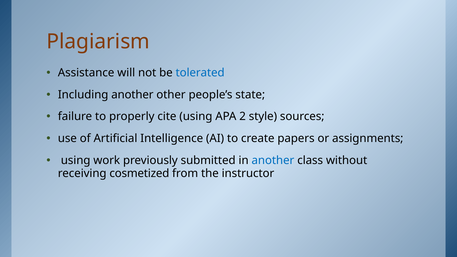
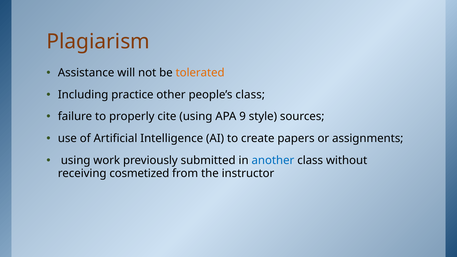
tolerated colour: blue -> orange (200, 73)
Including another: another -> practice (132, 95)
people’s state: state -> class (250, 95)
2: 2 -> 9 (243, 117)
